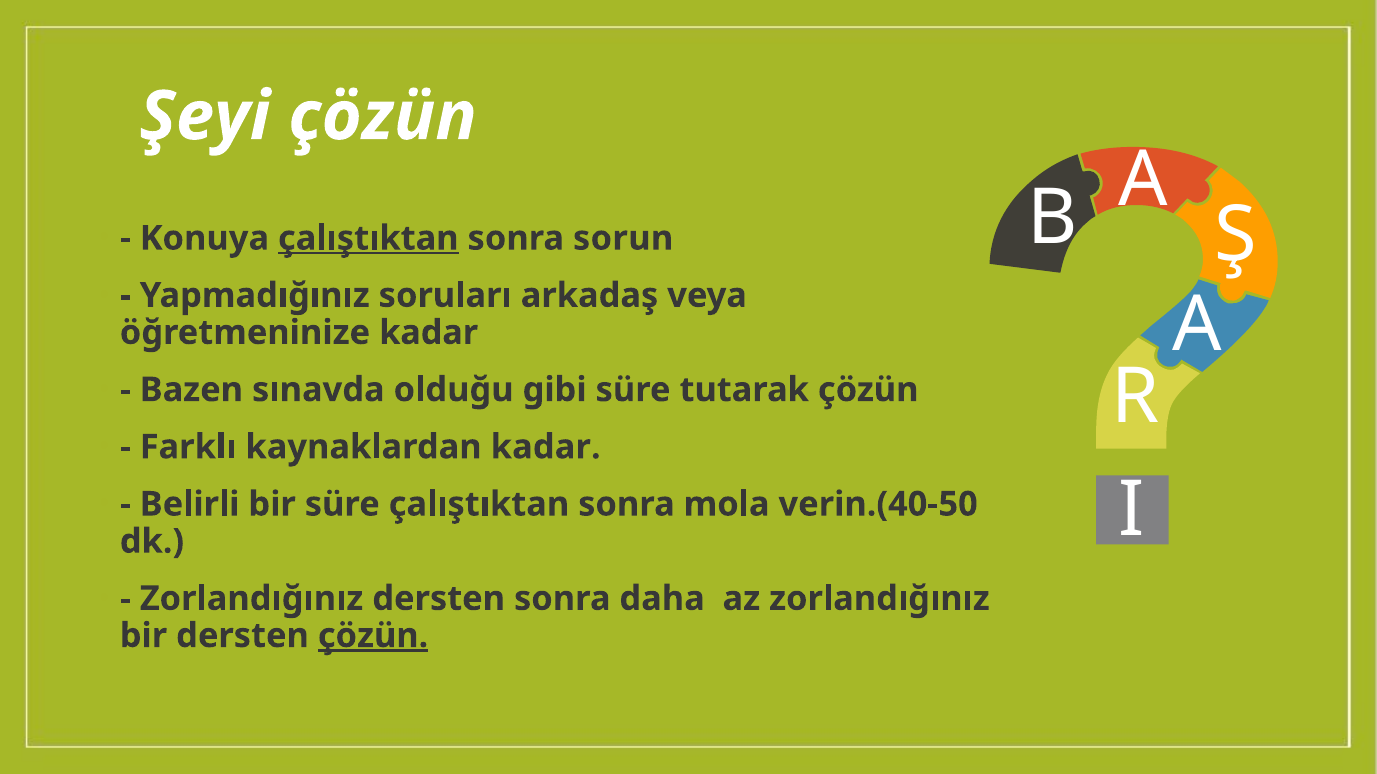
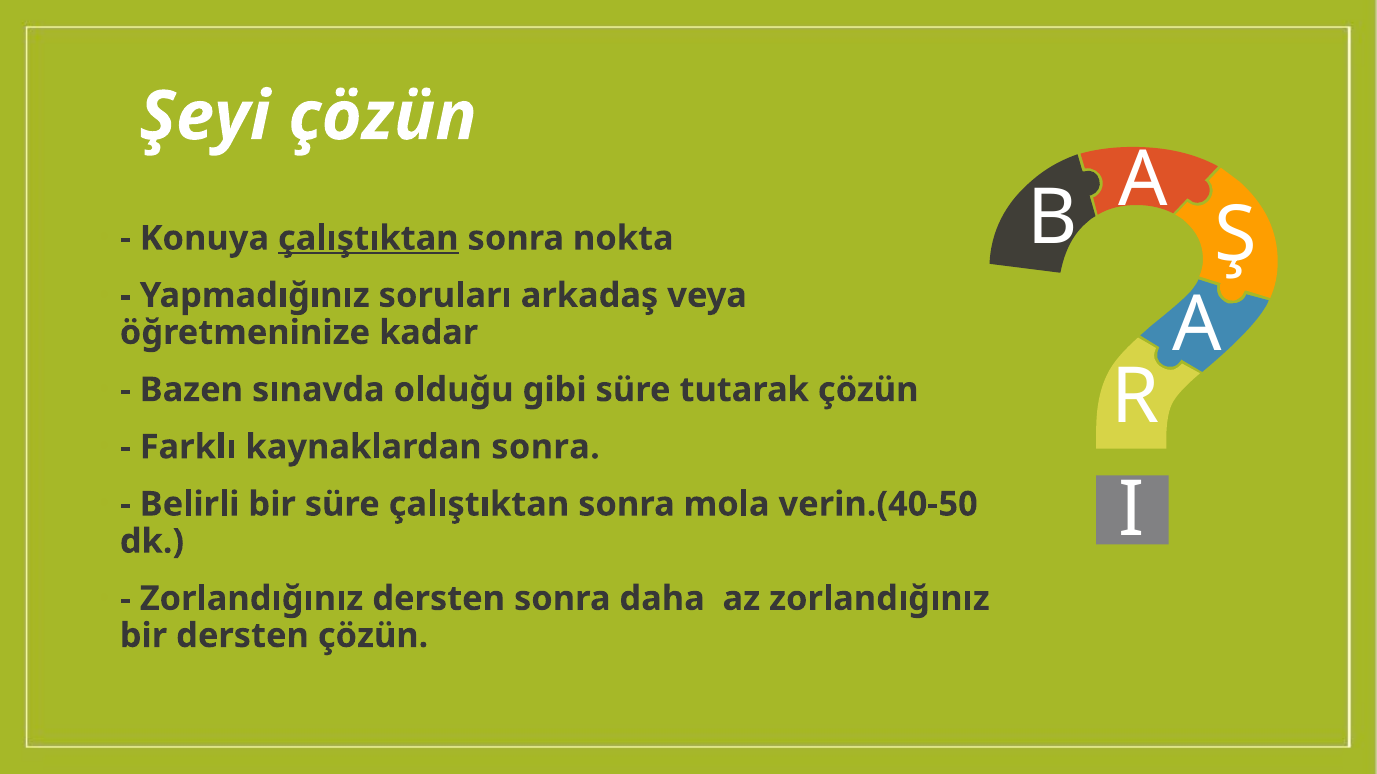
sorun: sorun -> nokta (623, 238)
kaynaklardan kadar: kadar -> sonra (546, 447)
çözün underline: present -> none (373, 636)
